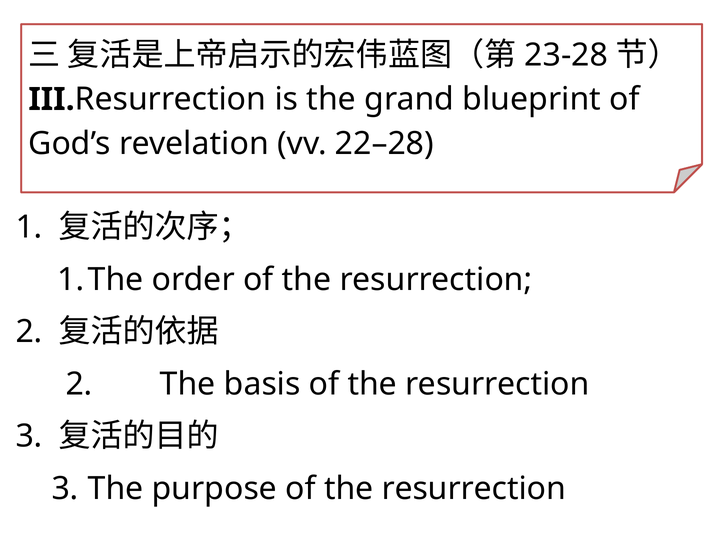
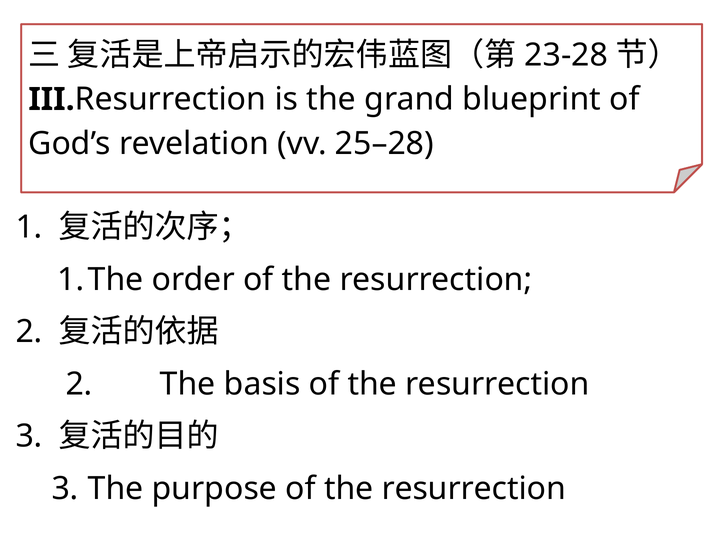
22–28: 22–28 -> 25–28 (384, 144)
